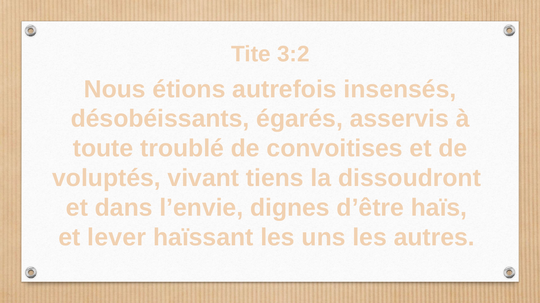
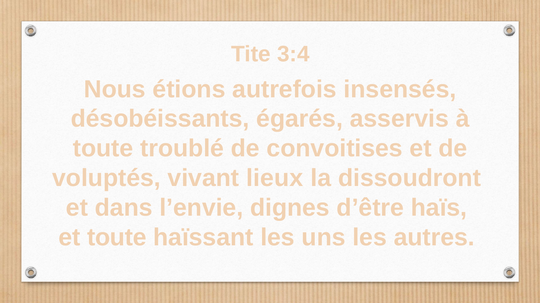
3:2: 3:2 -> 3:4 (293, 54)
tiens: tiens -> lieux (275, 179)
et lever: lever -> toute (117, 238)
